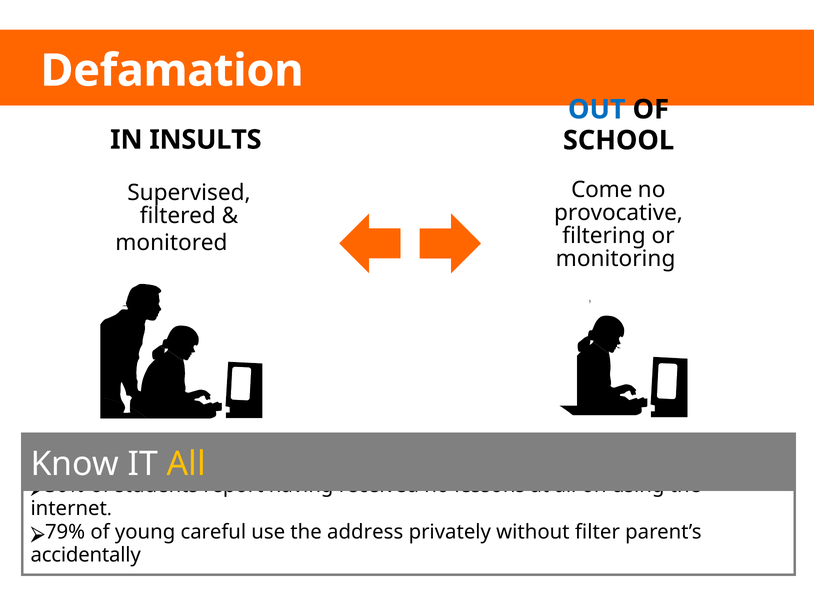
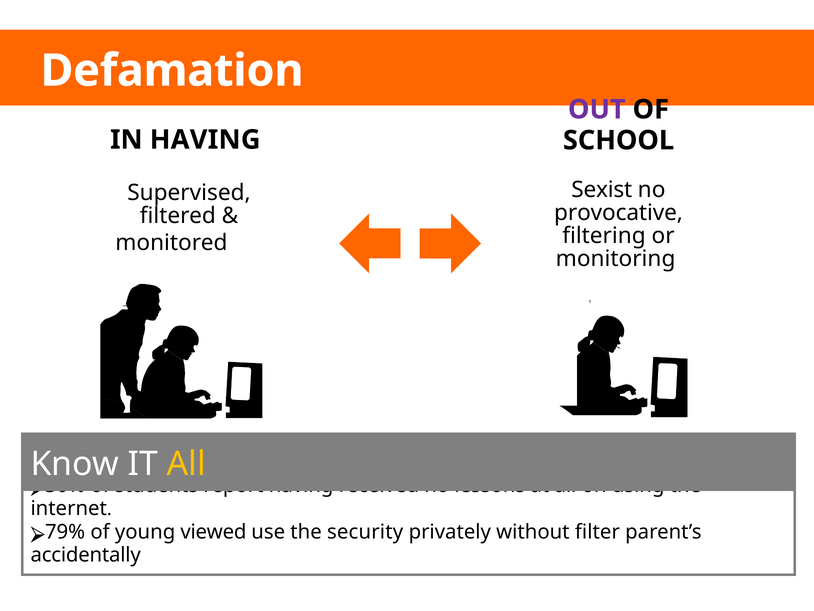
OUT colour: blue -> purple (597, 109)
IN INSULTS: INSULTS -> HAVING (205, 140)
Come: Come -> Sexist (602, 189)
careful: careful -> viewed (213, 532)
address: address -> security (365, 532)
